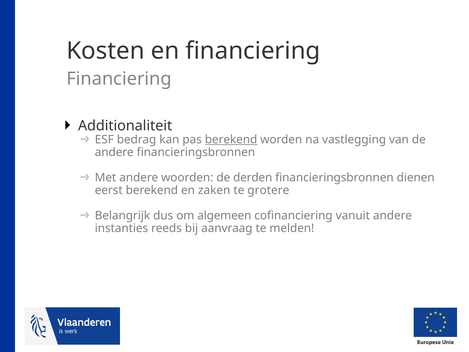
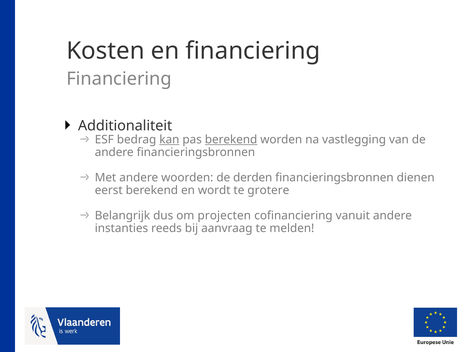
kan underline: none -> present (169, 140)
zaken: zaken -> wordt (214, 190)
algemeen: algemeen -> projecten (224, 216)
